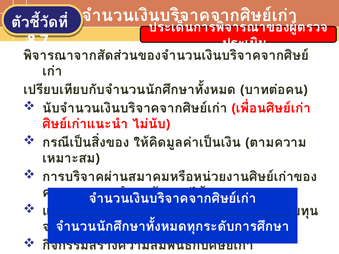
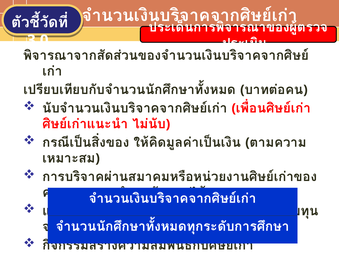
8.7: 8.7 -> 3.0 (38, 40)
